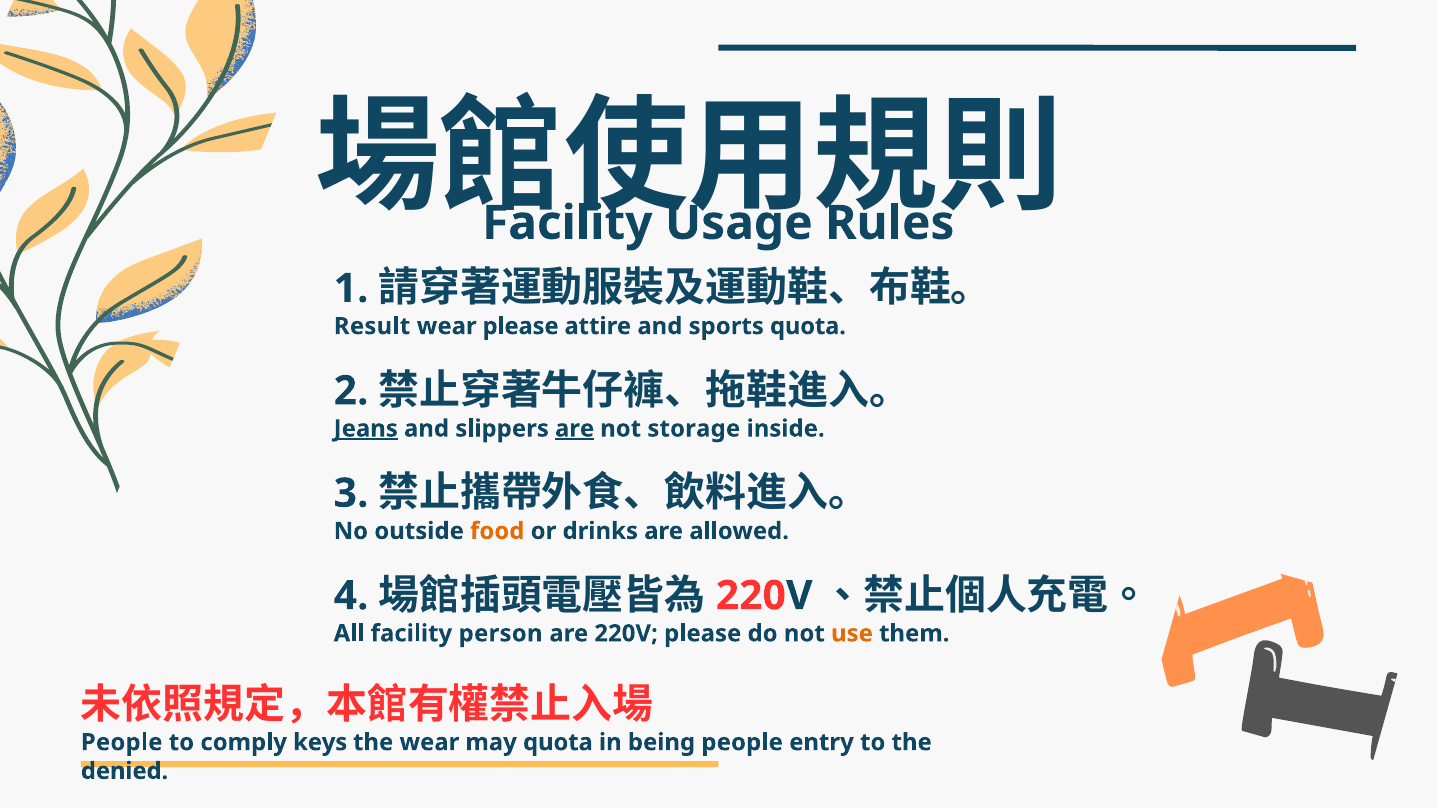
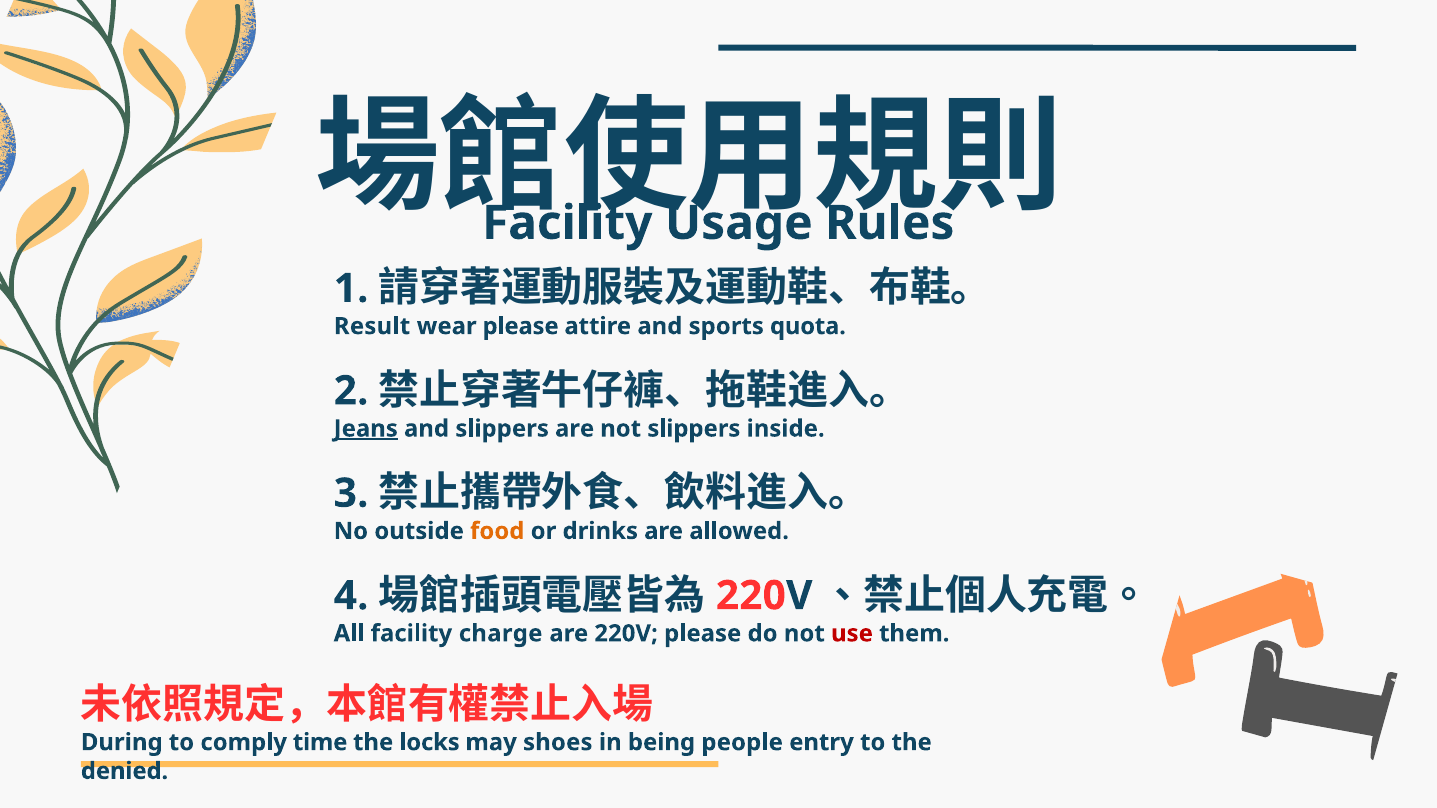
are underline: present -> none (575, 429)
not storage: storage -> slippers (694, 429)
person: person -> charge (501, 634)
use colour: orange -> red (852, 634)
People: People -> During (122, 743)
keys: keys -> time (320, 743)
the wear: wear -> locks (430, 743)
may quota: quota -> shoes (558, 743)
